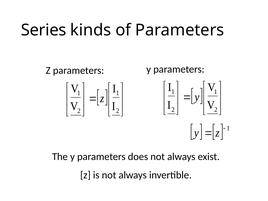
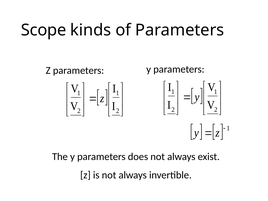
Series: Series -> Scope (44, 30)
